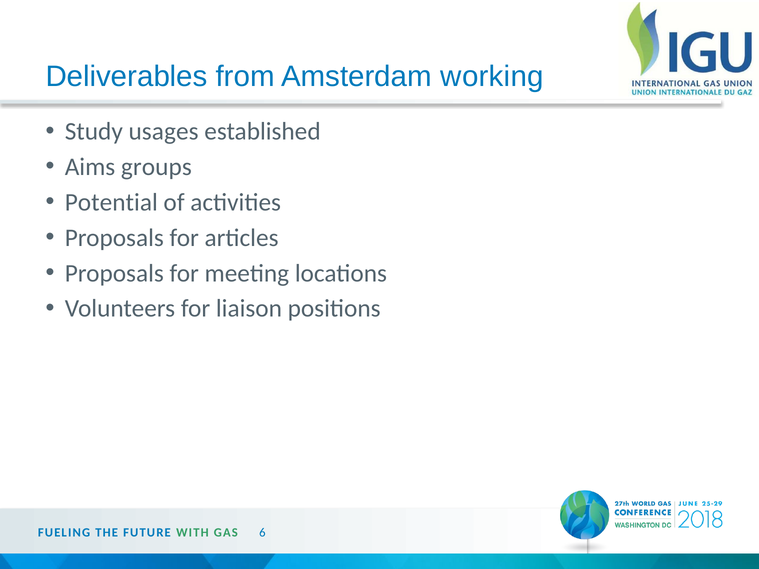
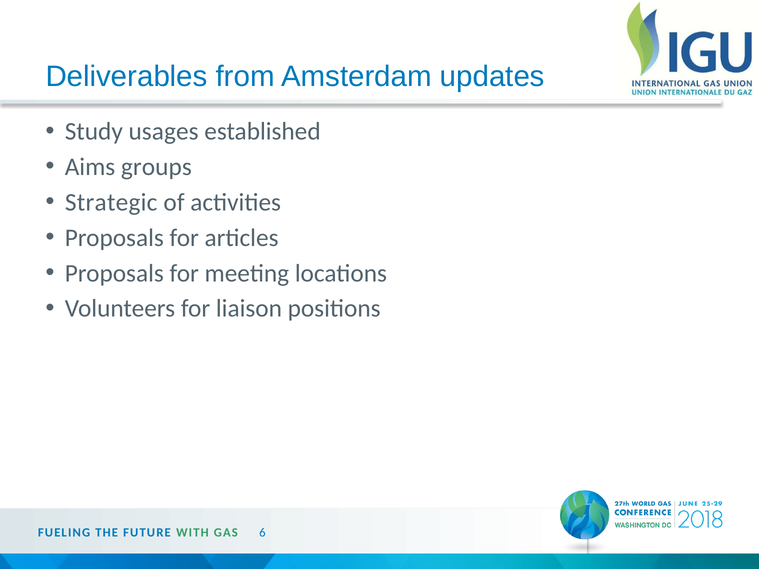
working: working -> updates (492, 76)
Potential: Potential -> Strategic (111, 203)
